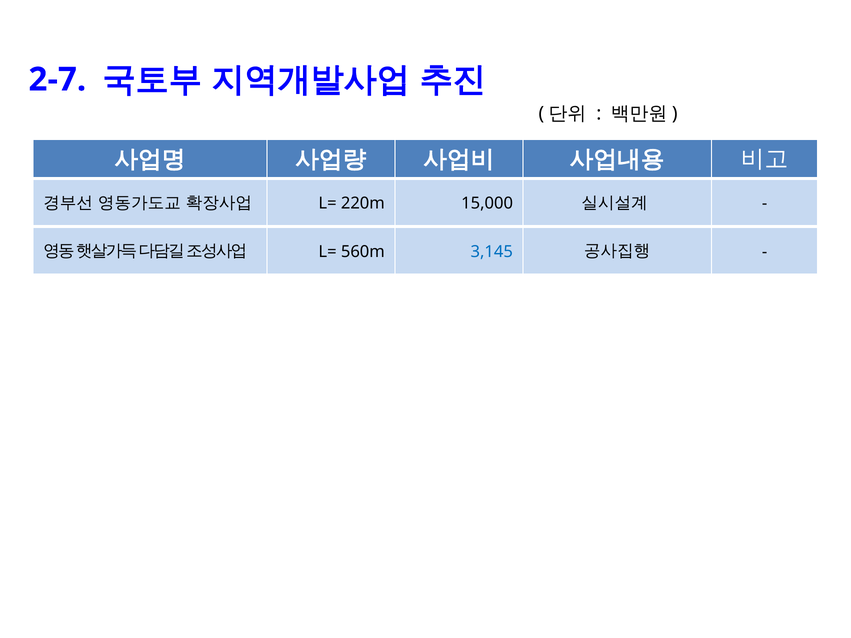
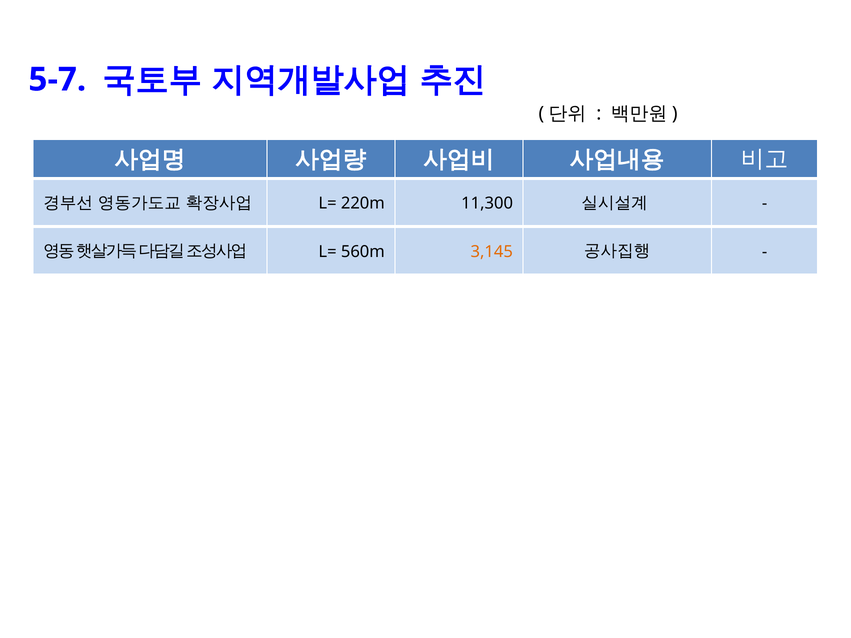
2-7: 2-7 -> 5-7 (57, 80)
15,000: 15,000 -> 11,300 (487, 204)
3,145 colour: blue -> orange (492, 252)
